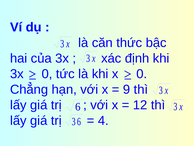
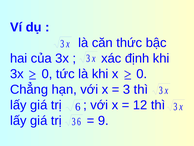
9: 9 -> 3 (127, 89)
4: 4 -> 9 (103, 120)
